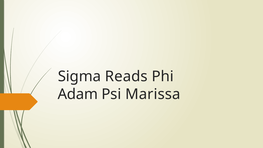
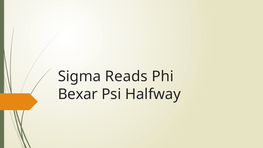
Adam: Adam -> Bexar (78, 94)
Marissa: Marissa -> Halfway (153, 94)
